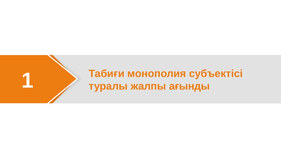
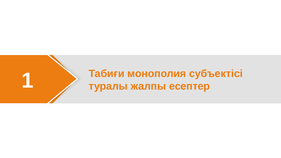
ағынды: ағынды -> есептер (189, 86)
